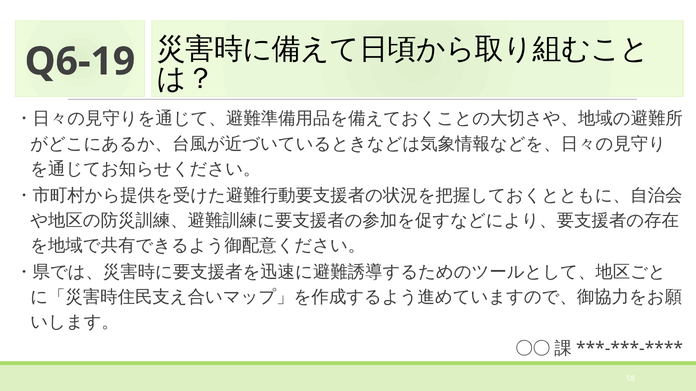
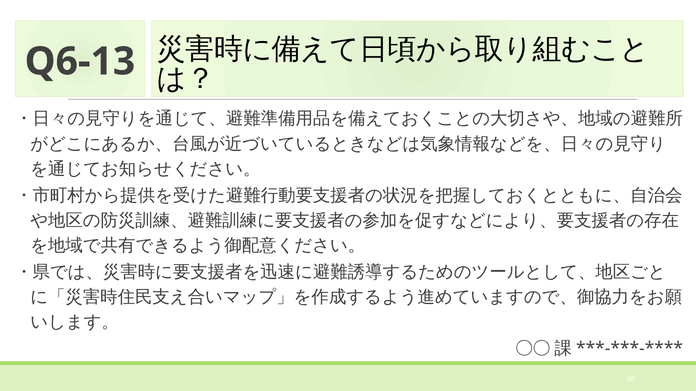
Q6-19: Q6-19 -> Q6-13 (80, 62)
